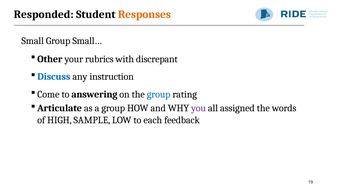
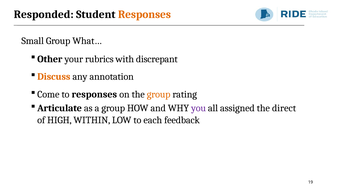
Small…: Small… -> What… (87, 41)
Discuss colour: blue -> orange (54, 77)
instruction: instruction -> annotation (112, 77)
to answering: answering -> responses (94, 95)
group colour: blue -> orange (159, 95)
words: words -> direct (284, 108)
SAMPLE: SAMPLE -> WITHIN (92, 120)
